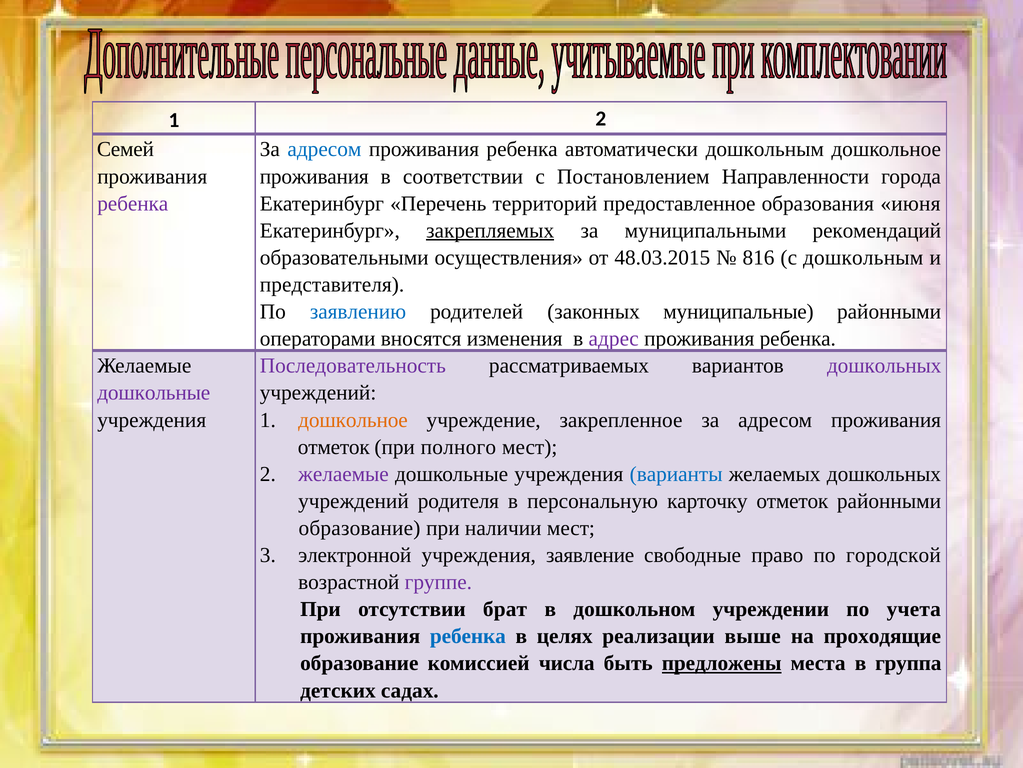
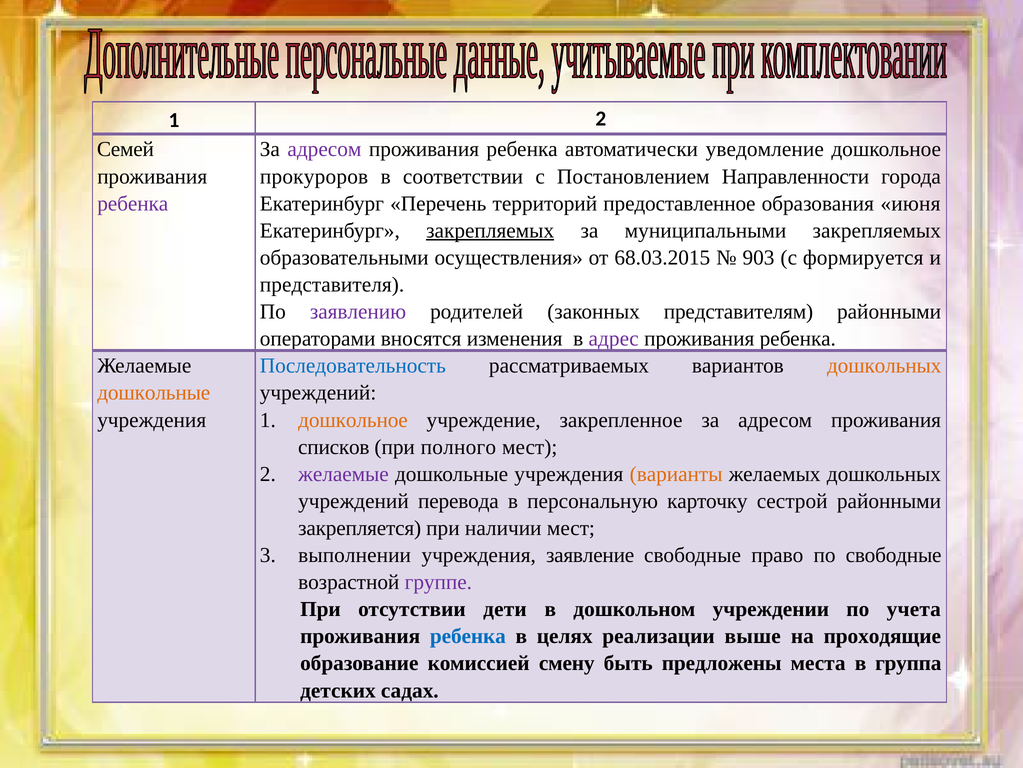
адресом colour: blue -> purple (324, 149)
автоматически дошкольным: дошкольным -> уведомление (765, 149)
проживания: проживания -> прокуроров (314, 176)
муниципальными рекомендаций: рекомендаций -> закрепляемых (877, 230)
48.03.2015: 48.03.2015 -> 68.03.2015 (662, 257)
816: 816 -> 903 (759, 257)
с дошкольным: дошкольным -> формируется (863, 257)
заявлению colour: blue -> purple (358, 311)
муниципальные: муниципальные -> представителям (738, 311)
Последовательность colour: purple -> blue (353, 366)
дошкольных colour: purple -> orange (884, 366)
дошкольные colour: purple -> orange (154, 393)
отметок: отметок -> списков (334, 447)
варианты colour: blue -> orange (676, 474)
родителя: родителя -> перевода (458, 501)
карточку отметок: отметок -> сестрой (792, 501)
образование: образование -> закрепляется (360, 528)
электронной: электронной -> выполнении (355, 555)
по городской: городской -> свободные (894, 555)
брат: брат -> дети (505, 609)
числа: числа -> смену (567, 663)
предложены underline: present -> none (722, 663)
